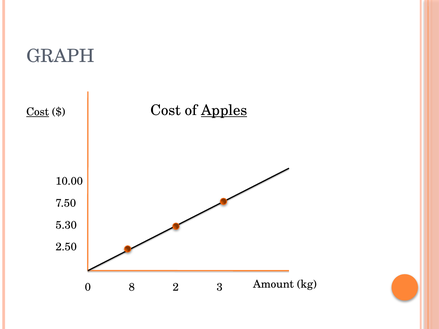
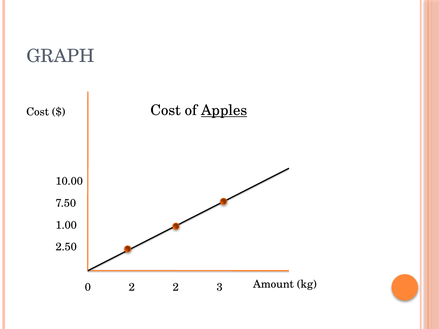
Cost underline: present -> none (38, 112)
5.30: 5.30 -> 1.00 (66, 225)
0 8: 8 -> 2 (132, 288)
